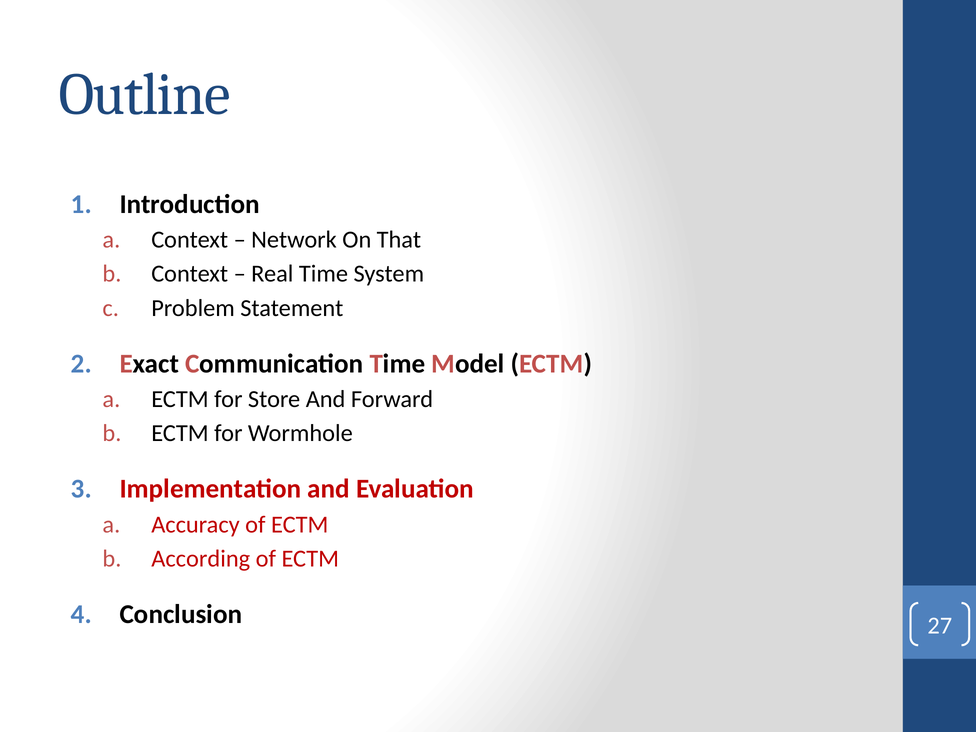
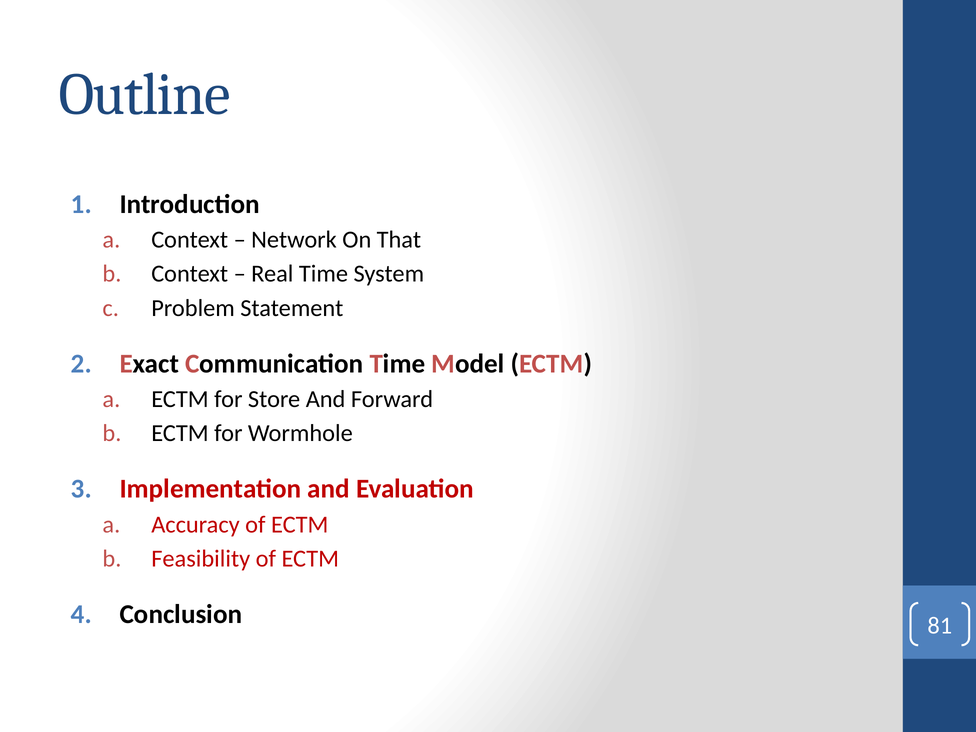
According: According -> Feasibility (201, 559)
27: 27 -> 81 (940, 626)
